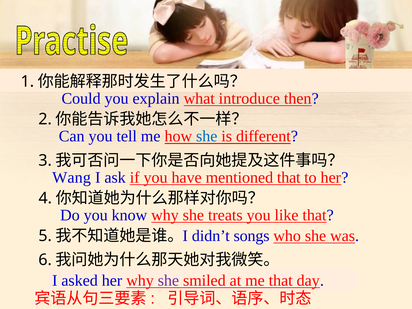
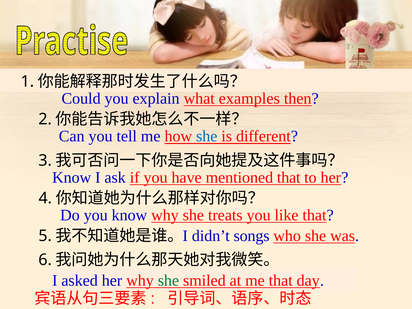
introduce: introduce -> examples (249, 99)
Wang: Wang -> Know (72, 178)
she colour: purple -> green (168, 281)
